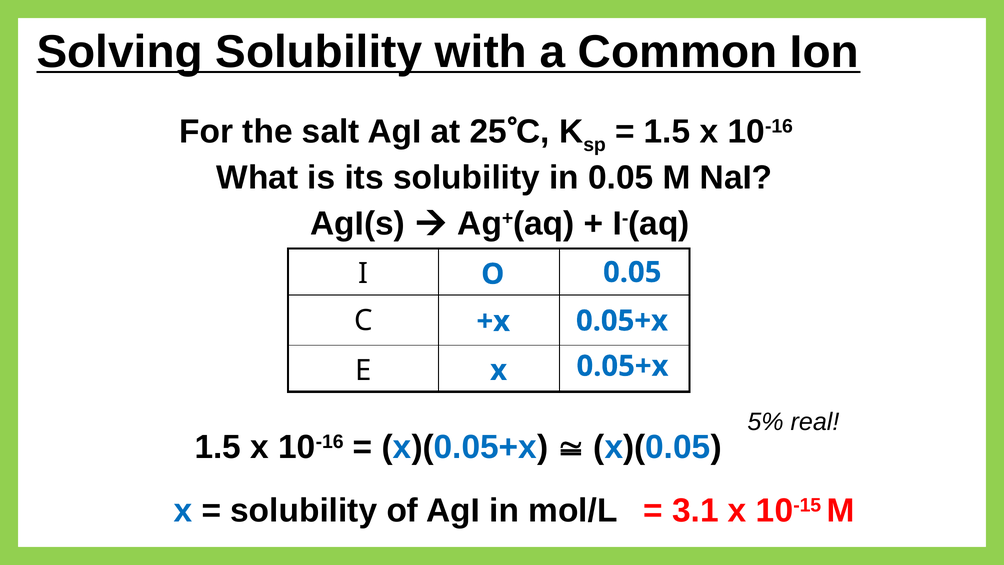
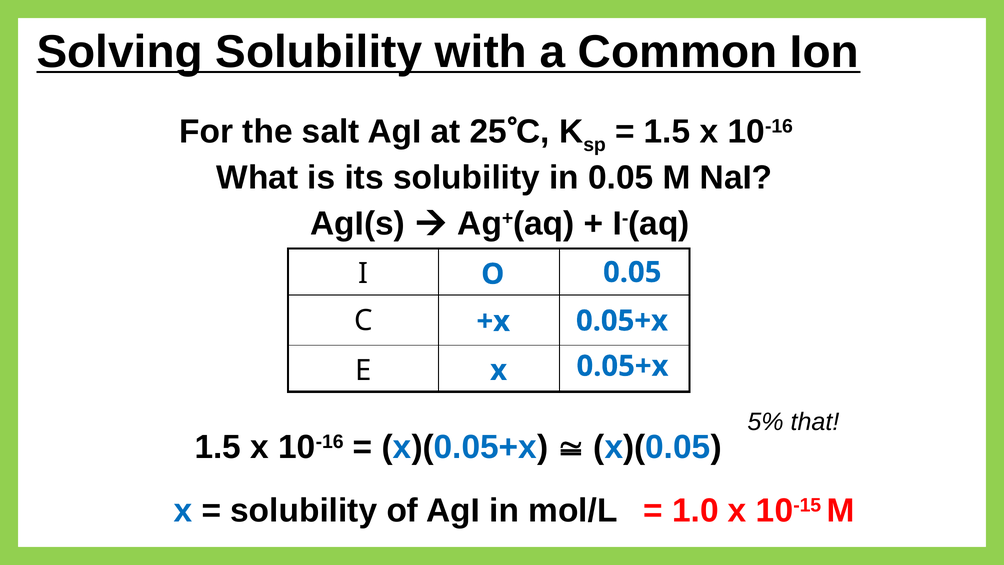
real: real -> that (815, 422)
3.1: 3.1 -> 1.0 (695, 510)
